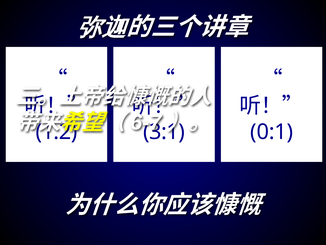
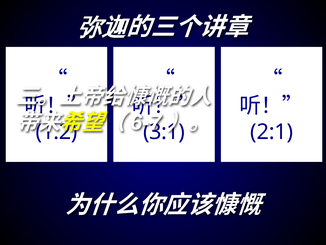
0:1: 0:1 -> 2:1 (272, 132)
